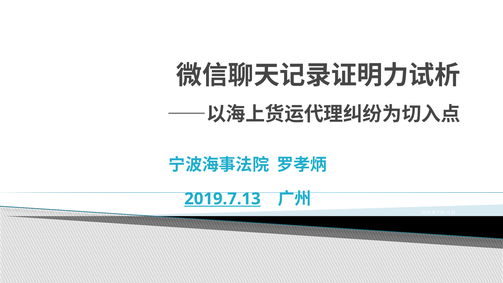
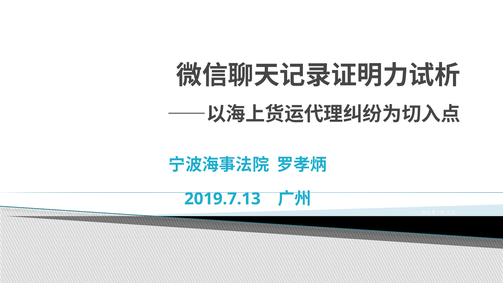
2019.7.13 underline: present -> none (222, 199)
